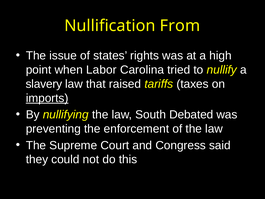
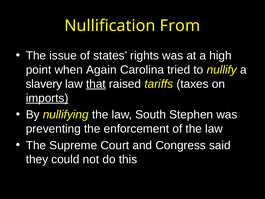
Labor: Labor -> Again (101, 70)
that underline: none -> present (96, 84)
Debated: Debated -> Stephen (191, 114)
